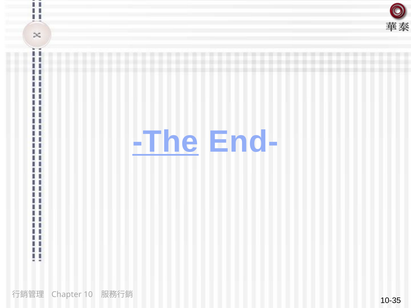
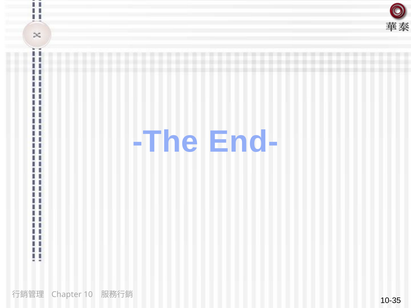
The underline: present -> none (165, 142)
